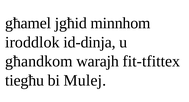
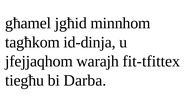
iroddlok: iroddlok -> tagħkom (32, 42)
għandkom: għandkom -> jfejjaqhom (39, 61)
Mulej: Mulej -> Darba (85, 80)
